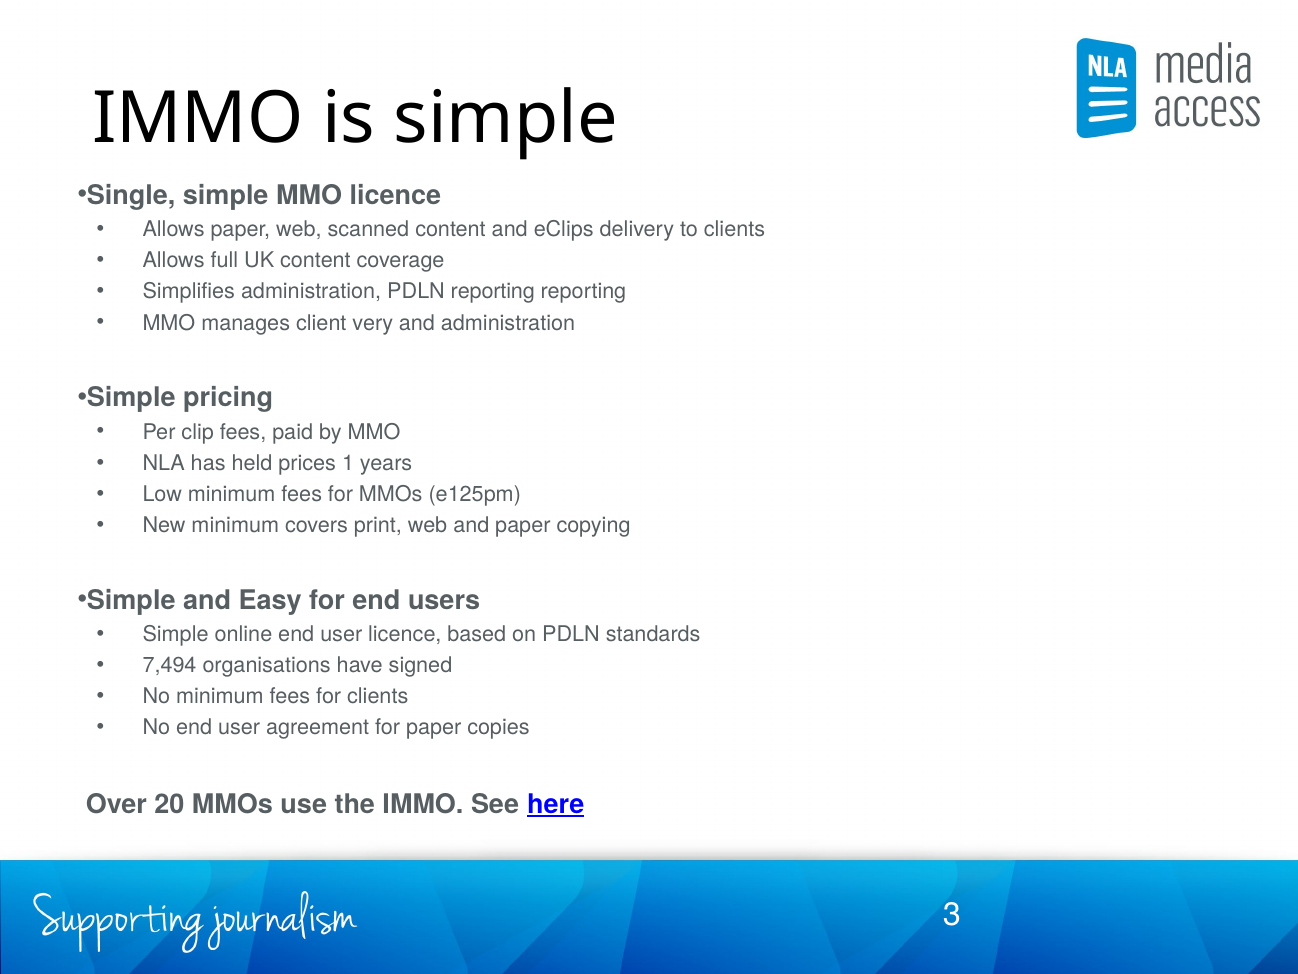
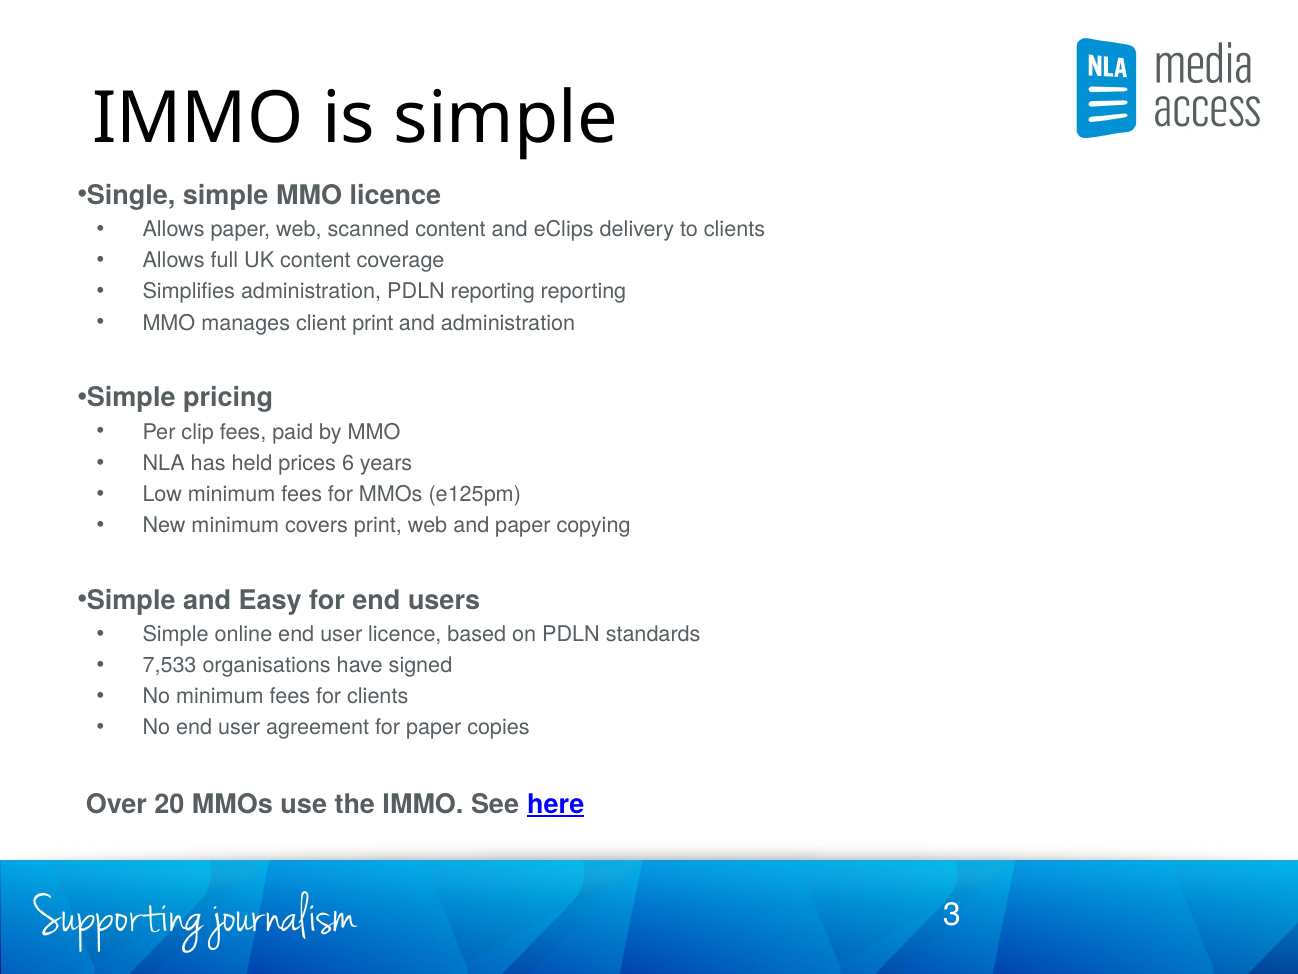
client very: very -> print (373, 323)
1: 1 -> 6 (348, 463)
7,494: 7,494 -> 7,533 (170, 665)
